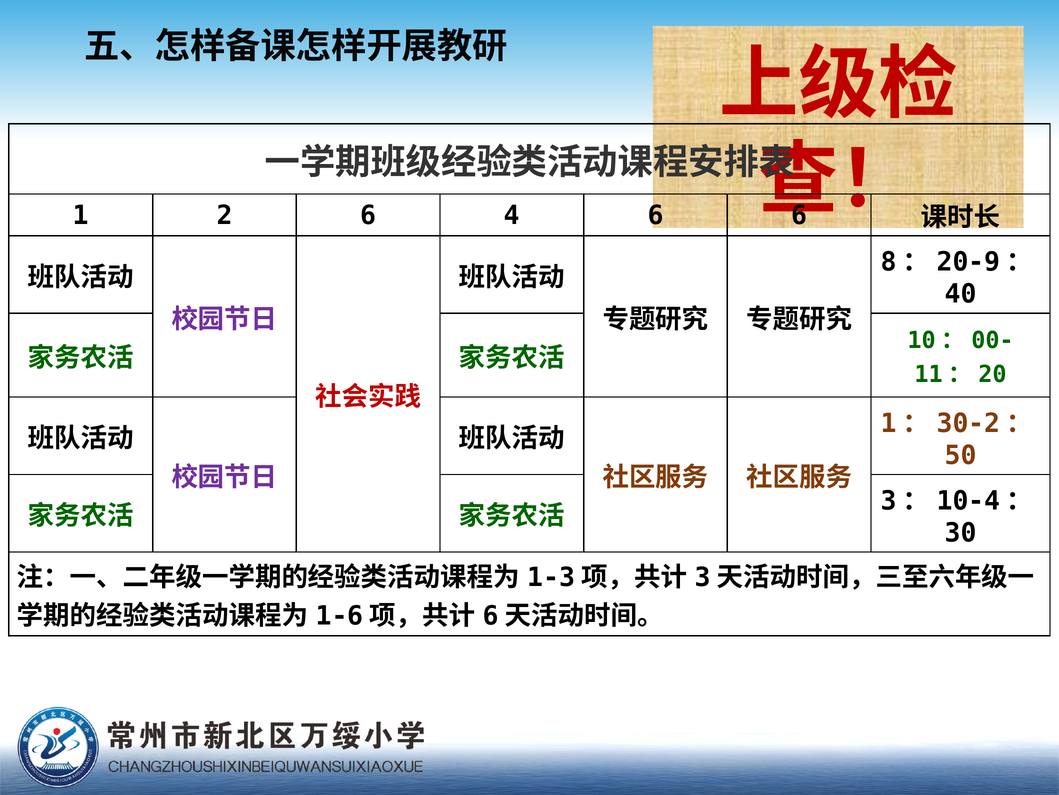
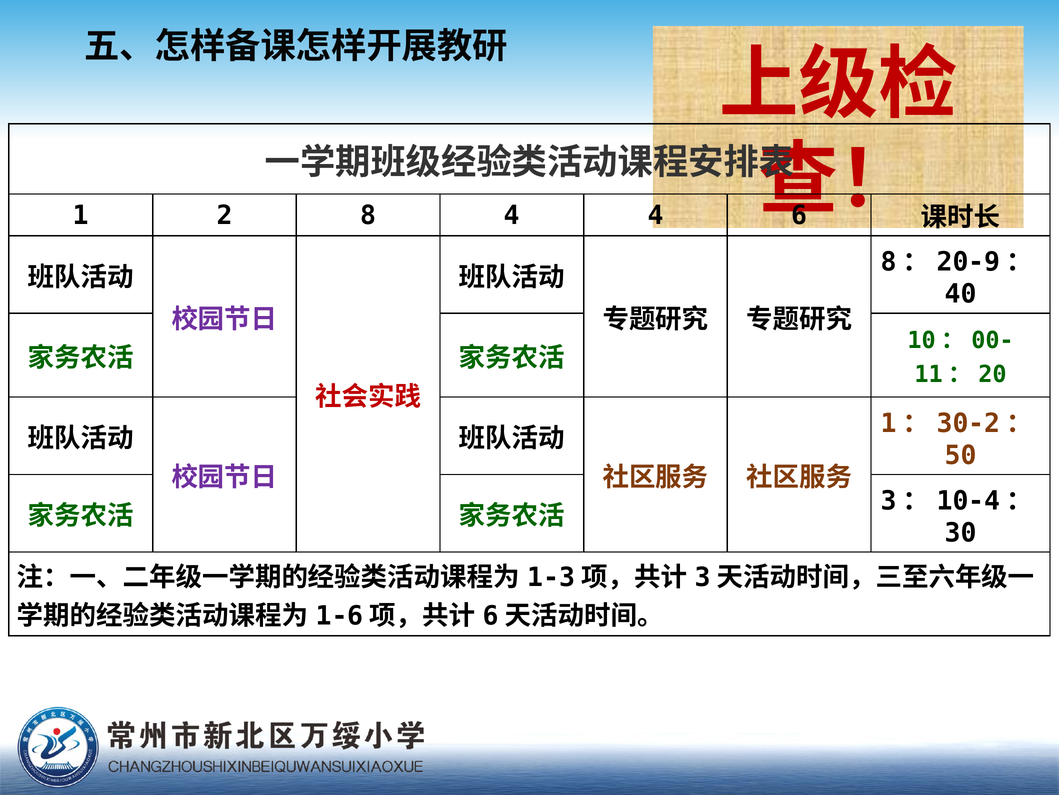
2 6: 6 -> 8 (368, 215)
4 6: 6 -> 4 (656, 215)
